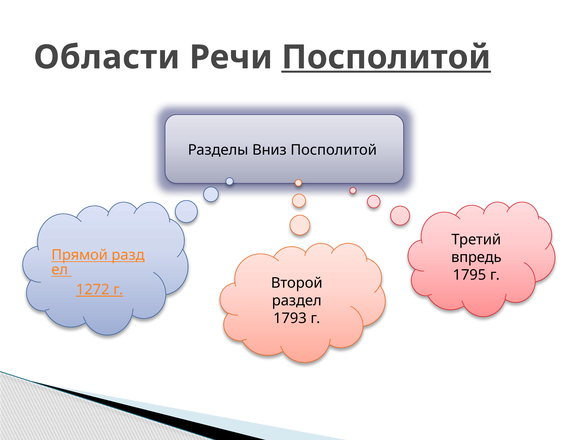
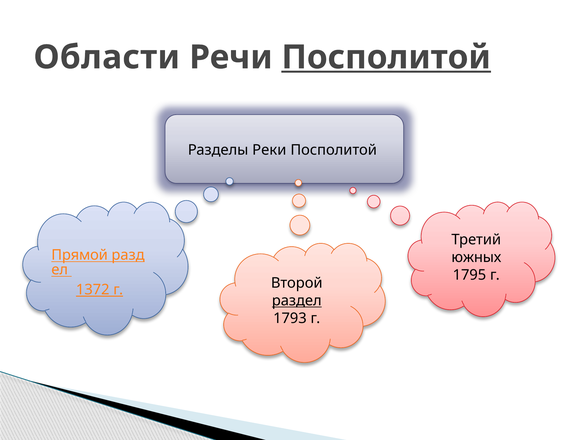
Вниз: Вниз -> Реки (269, 150)
впредь: впредь -> южных (476, 257)
1272: 1272 -> 1372 (93, 290)
раздел underline: none -> present (297, 301)
